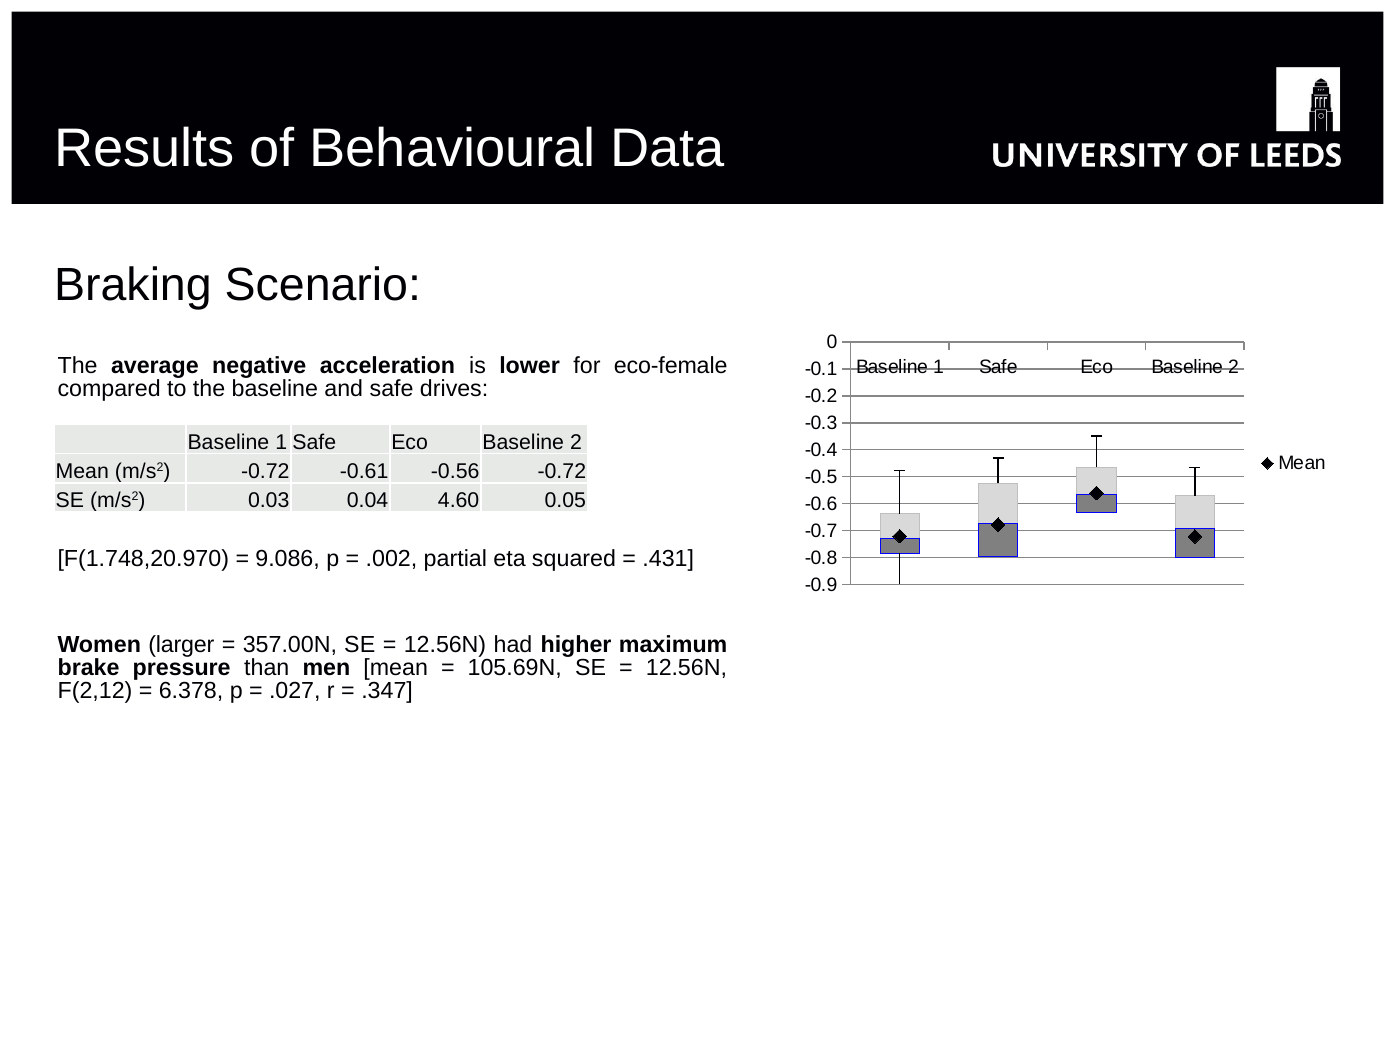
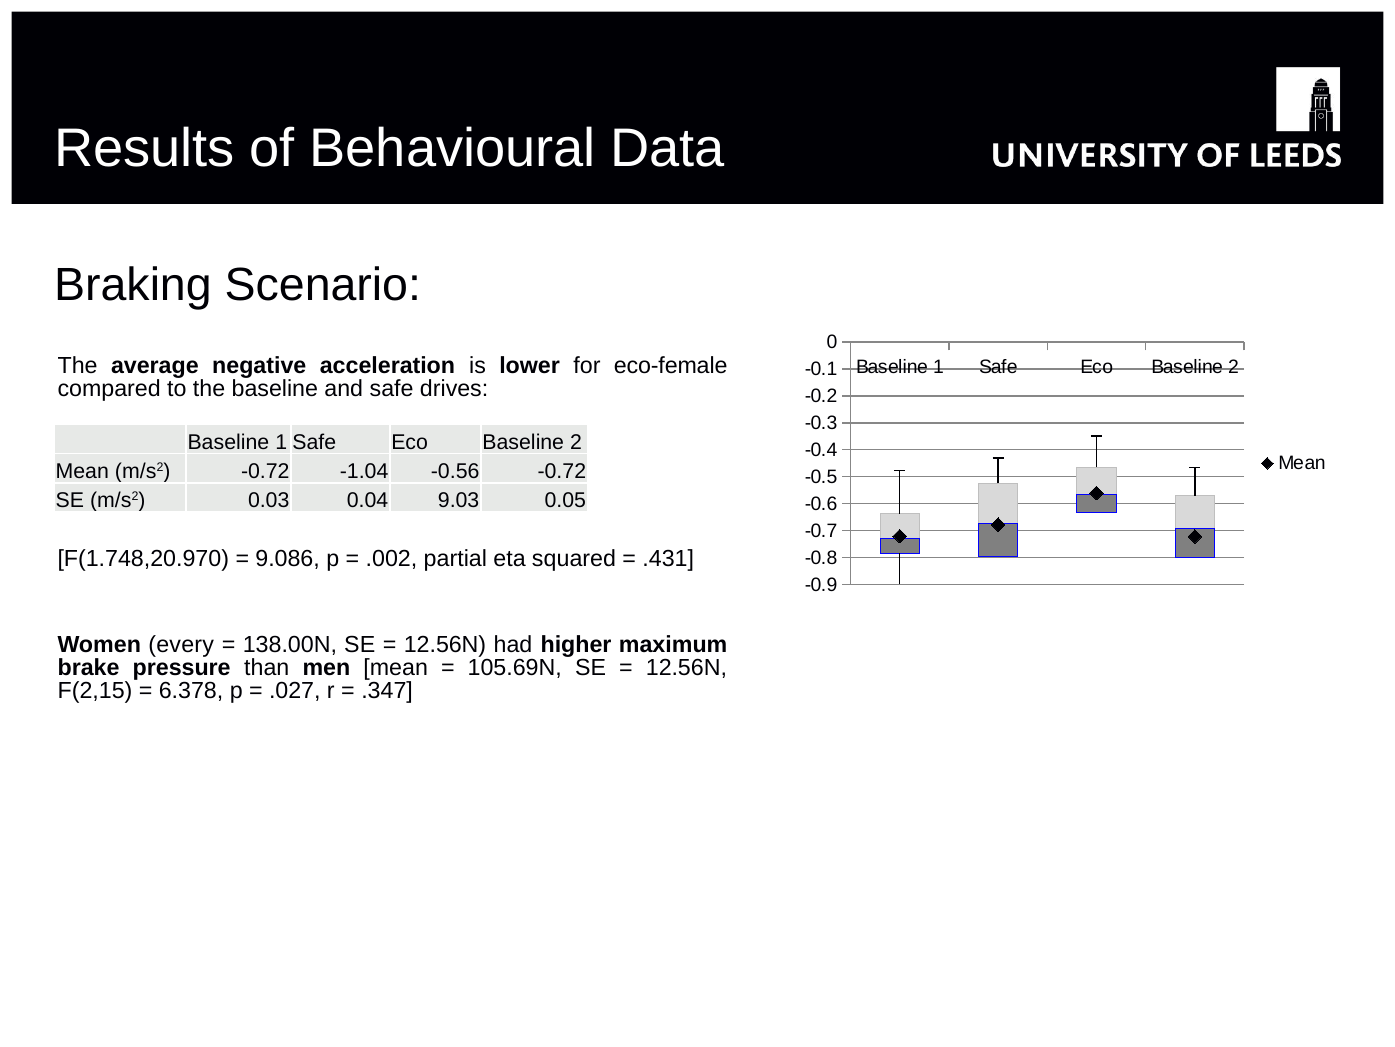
-0.61: -0.61 -> -1.04 (364, 471)
4.60: 4.60 -> 9.03 (459, 500)
larger: larger -> every (181, 644)
357.00N: 357.00N -> 138.00N (290, 644)
F(2,12: F(2,12 -> F(2,15 (95, 690)
